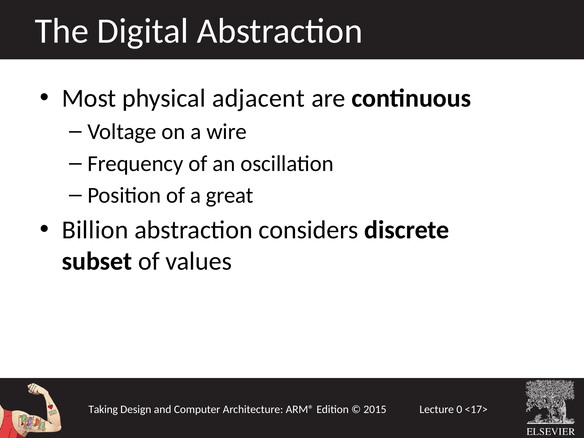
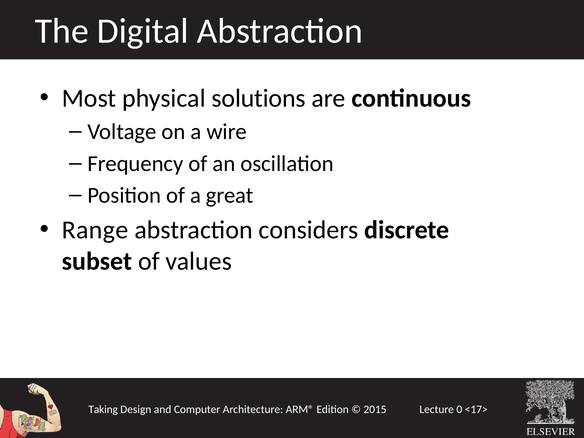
adjacent: adjacent -> solutions (259, 98)
Billion: Billion -> Range (95, 230)
